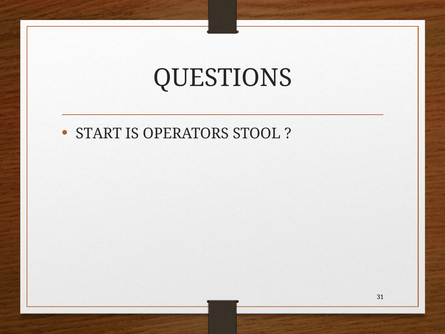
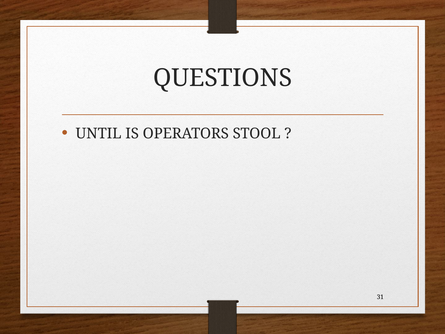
START: START -> UNTIL (99, 133)
